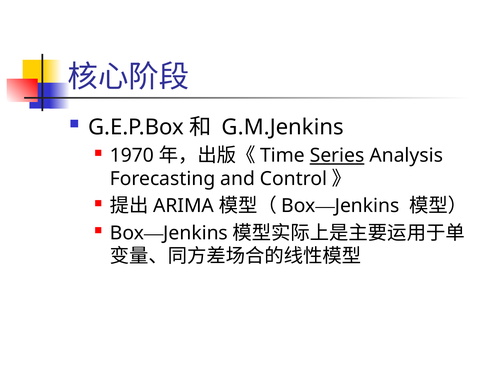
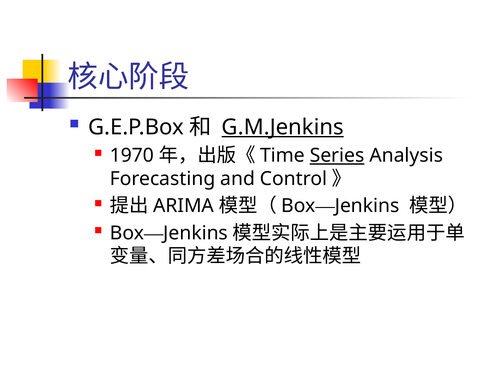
G.M.Jenkins underline: none -> present (283, 127)
